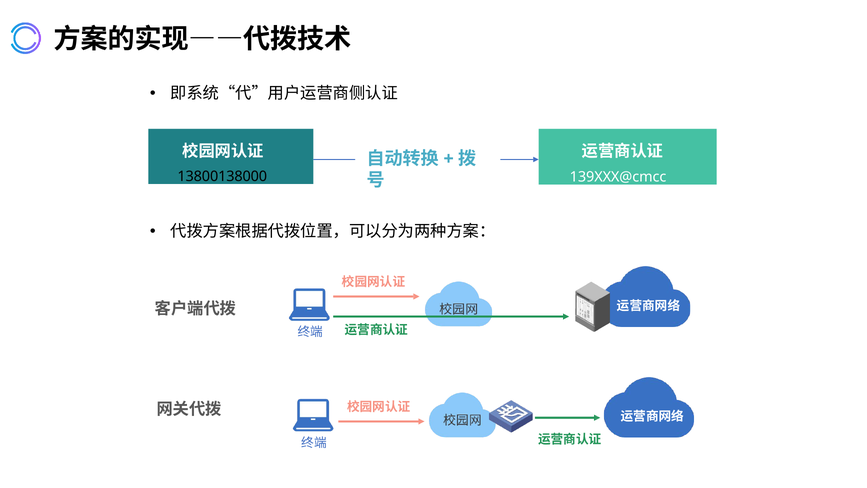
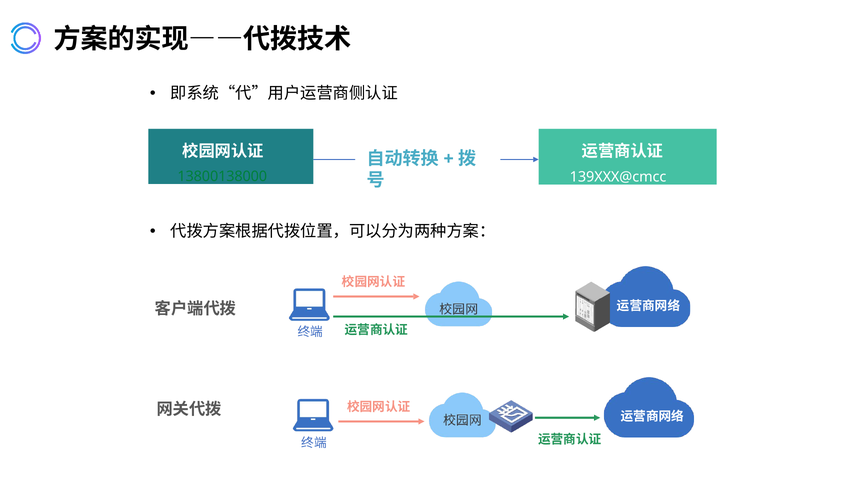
13800138000 colour: black -> green (222, 176)
